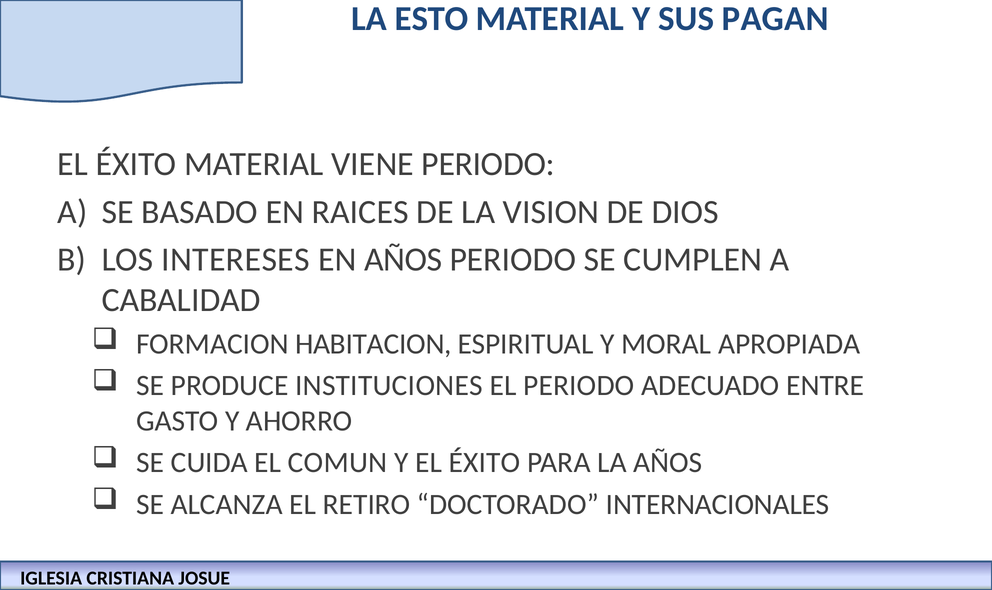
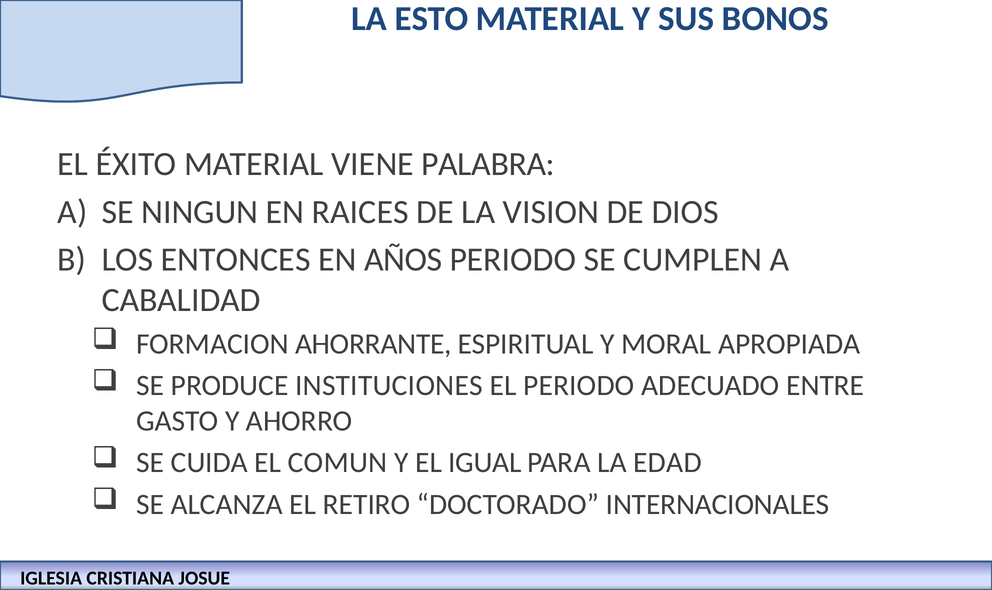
PAGAN: PAGAN -> BONOS (775, 19)
VIENE PERIODO: PERIODO -> PALABRA (488, 164)
BASADO: BASADO -> NINGUN (200, 212)
INTERESES: INTERESES -> ENTONCES (236, 260)
HABITACION: HABITACION -> AHORRANTE (373, 344)
Y EL ÉXITO: ÉXITO -> IGUAL (485, 463)
LA AÑOS: AÑOS -> EDAD (668, 463)
